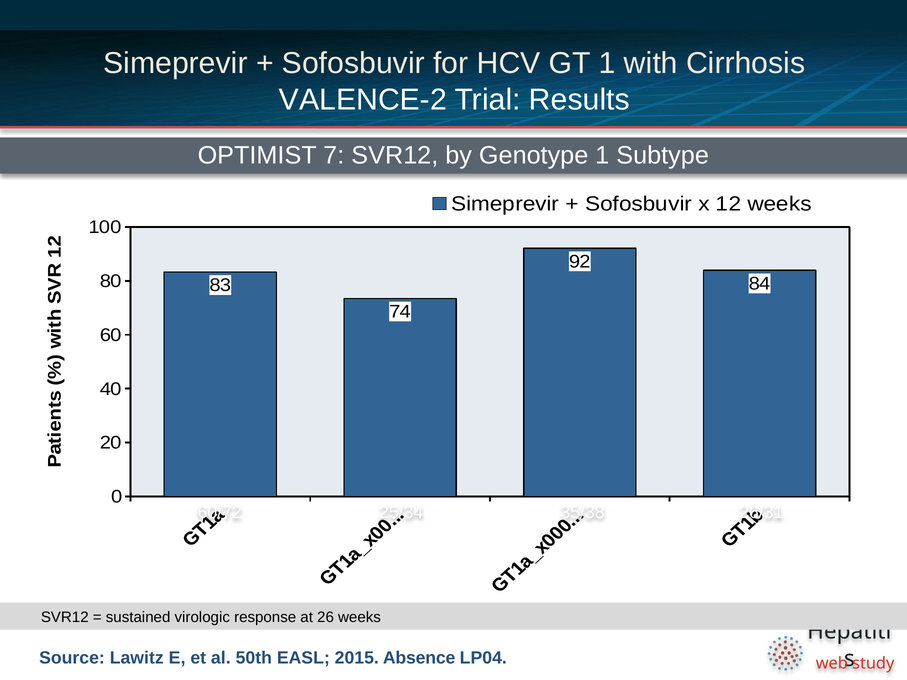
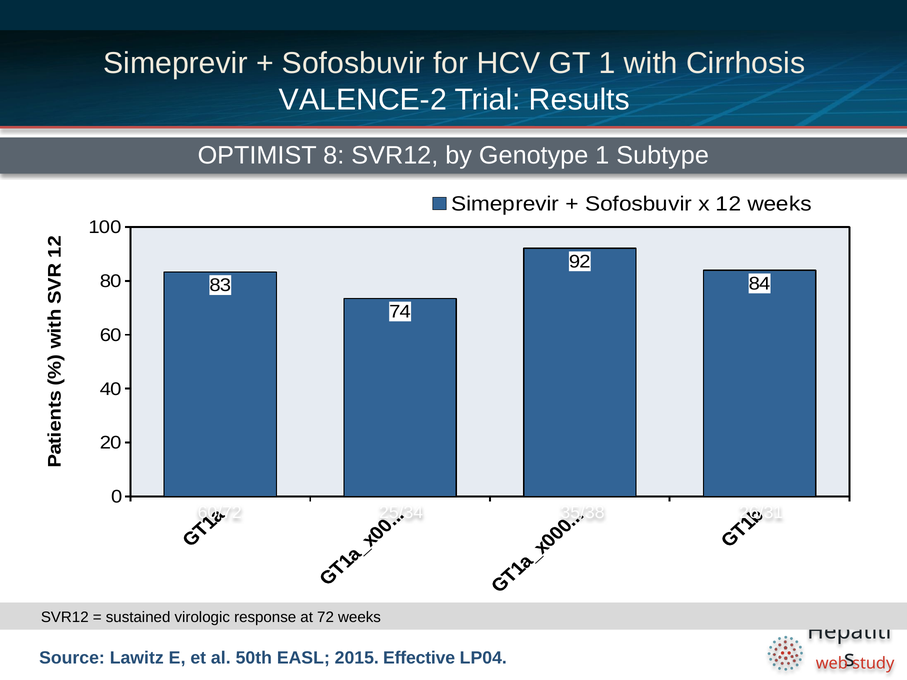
7: 7 -> 8 (334, 155)
26: 26 -> 72 (326, 617)
Absence: Absence -> Effective (419, 658)
